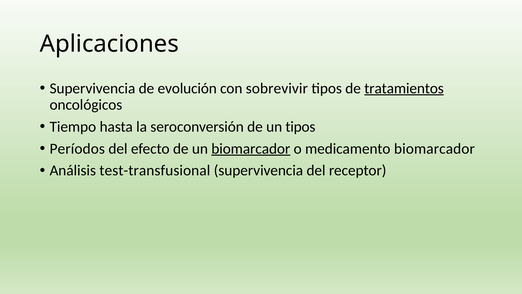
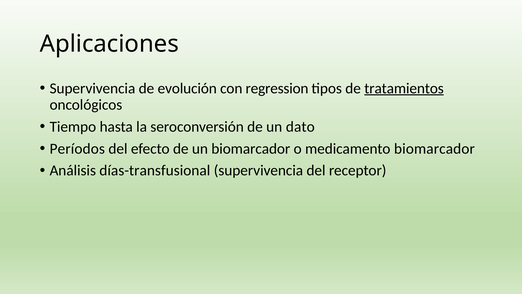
sobrevivir: sobrevivir -> regression (277, 88)
un tipos: tipos -> dato (300, 127)
biomarcador underline: present -> none (251, 148)
test-transfusional: test-transfusional -> días-transfusional (155, 170)
